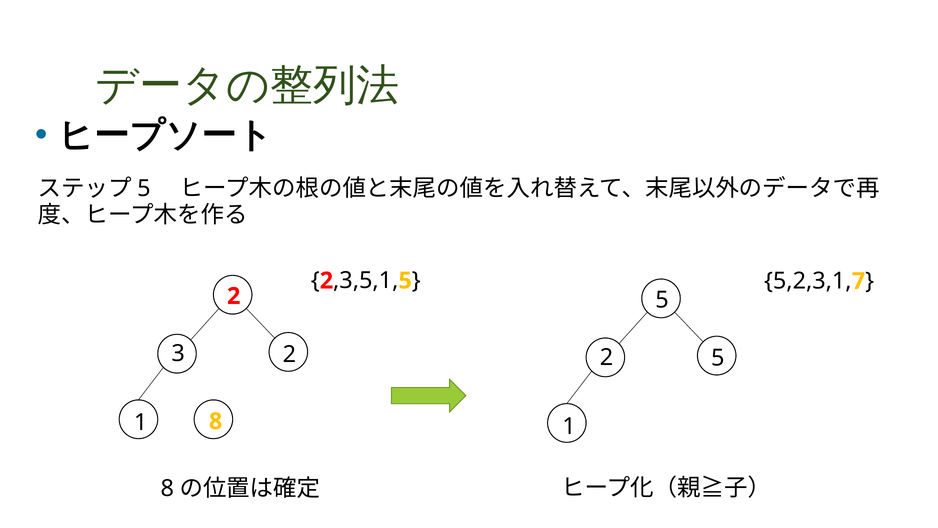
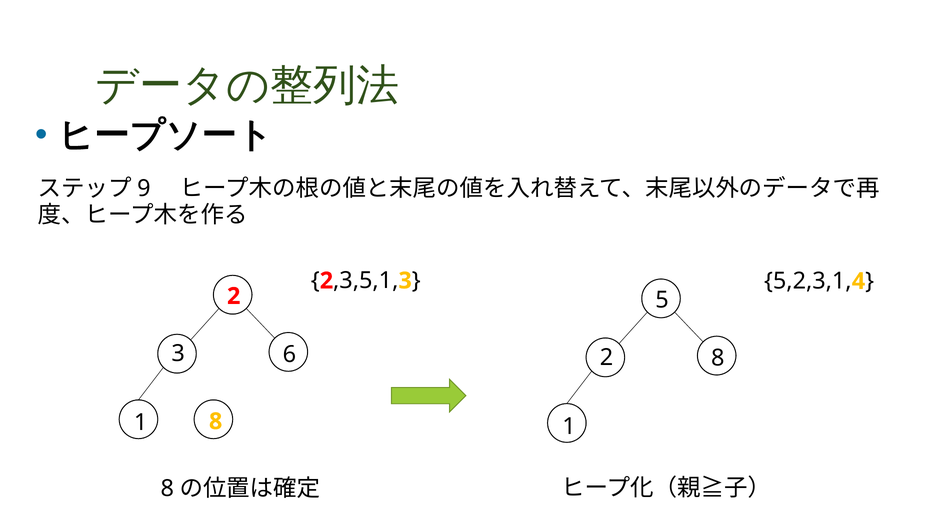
5: 5 -> 9 (144, 188)
5: 5 -> 3 (405, 281)
7: 7 -> 4 (859, 281)
3 2: 2 -> 6 (289, 354)
2 5: 5 -> 8 (718, 358)
